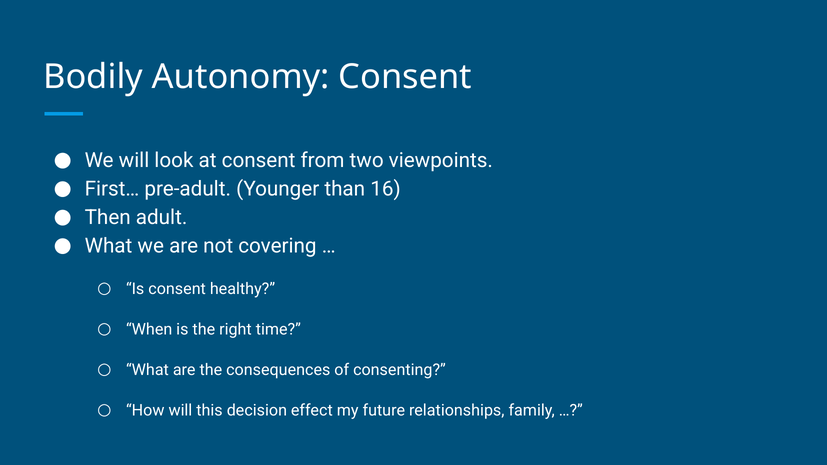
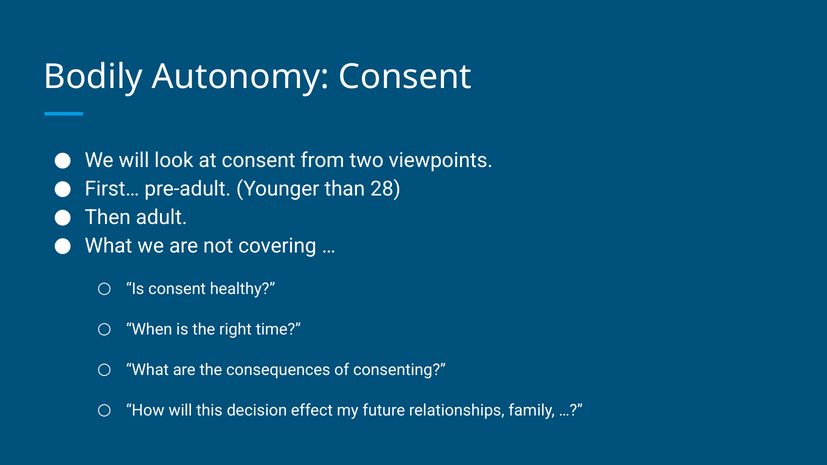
16: 16 -> 28 (385, 189)
